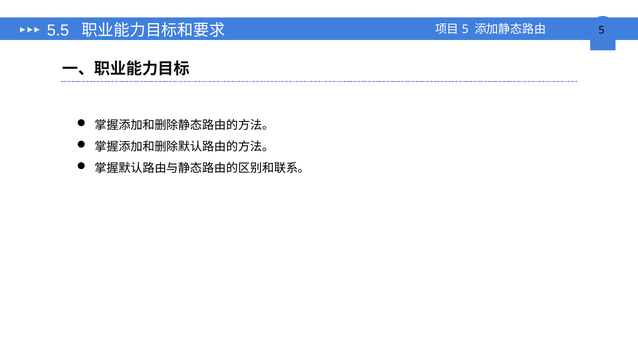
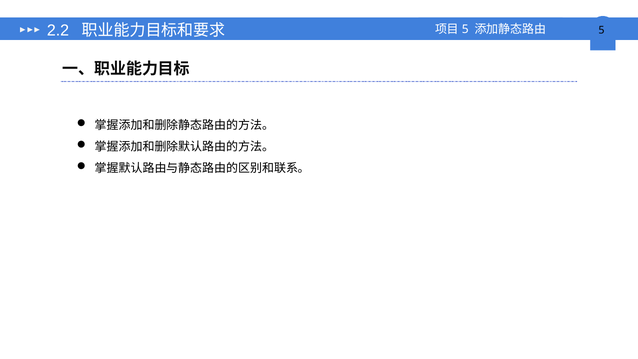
5.5: 5.5 -> 2.2 (58, 31)
